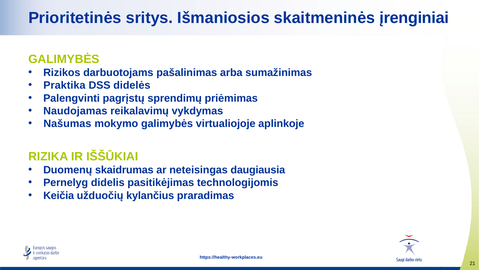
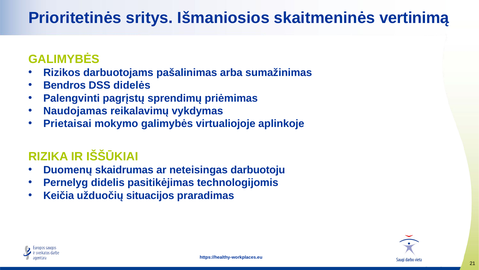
įrenginiai: įrenginiai -> vertinimą (414, 18)
Praktika: Praktika -> Bendros (65, 85)
Našumas: Našumas -> Prietaisai (67, 124)
daugiausia: daugiausia -> darbuotoju (258, 170)
kylančius: kylančius -> situacijos (150, 195)
